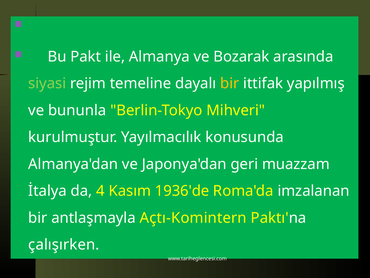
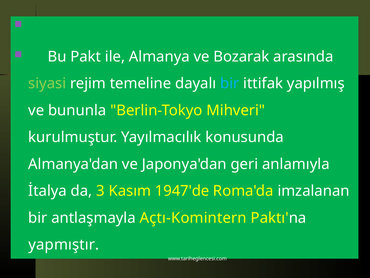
bir colour: yellow -> light blue (230, 83)
muazzam: muazzam -> anlamıyla (296, 164)
4: 4 -> 3 (100, 191)
1936'de: 1936'de -> 1947'de (182, 191)
çalışırken: çalışırken -> yapmıştır (64, 244)
